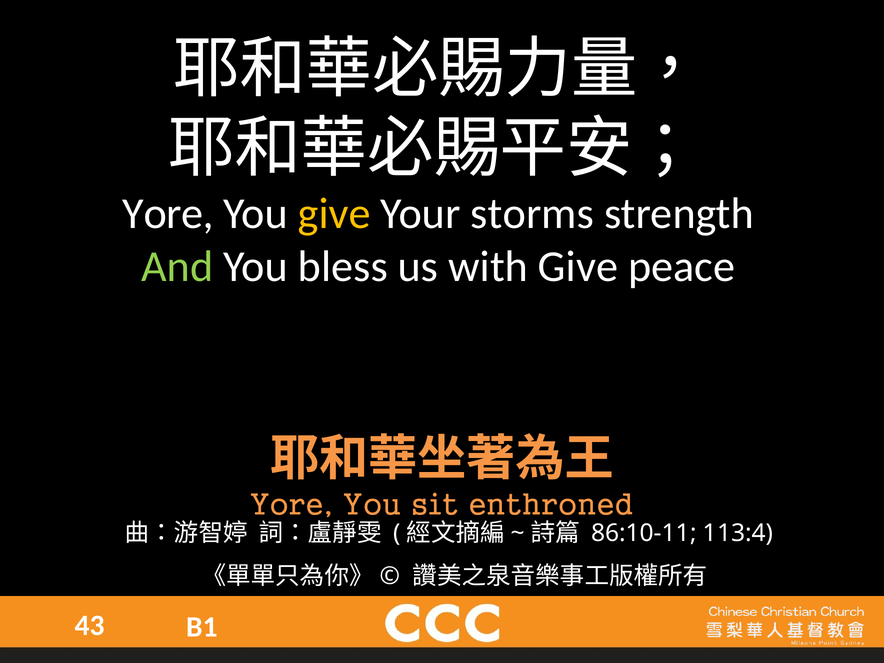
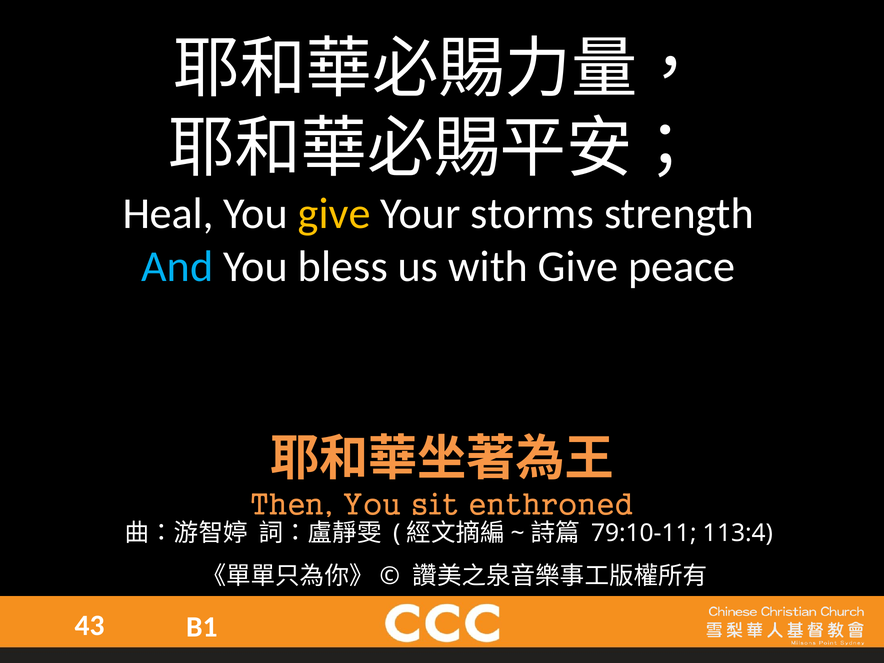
Yore: Yore -> Heal (168, 214)
And colour: light green -> light blue (177, 267)
Yore: Yore -> Then (292, 505)
86:10-11: 86:10-11 -> 79:10-11 (644, 533)
